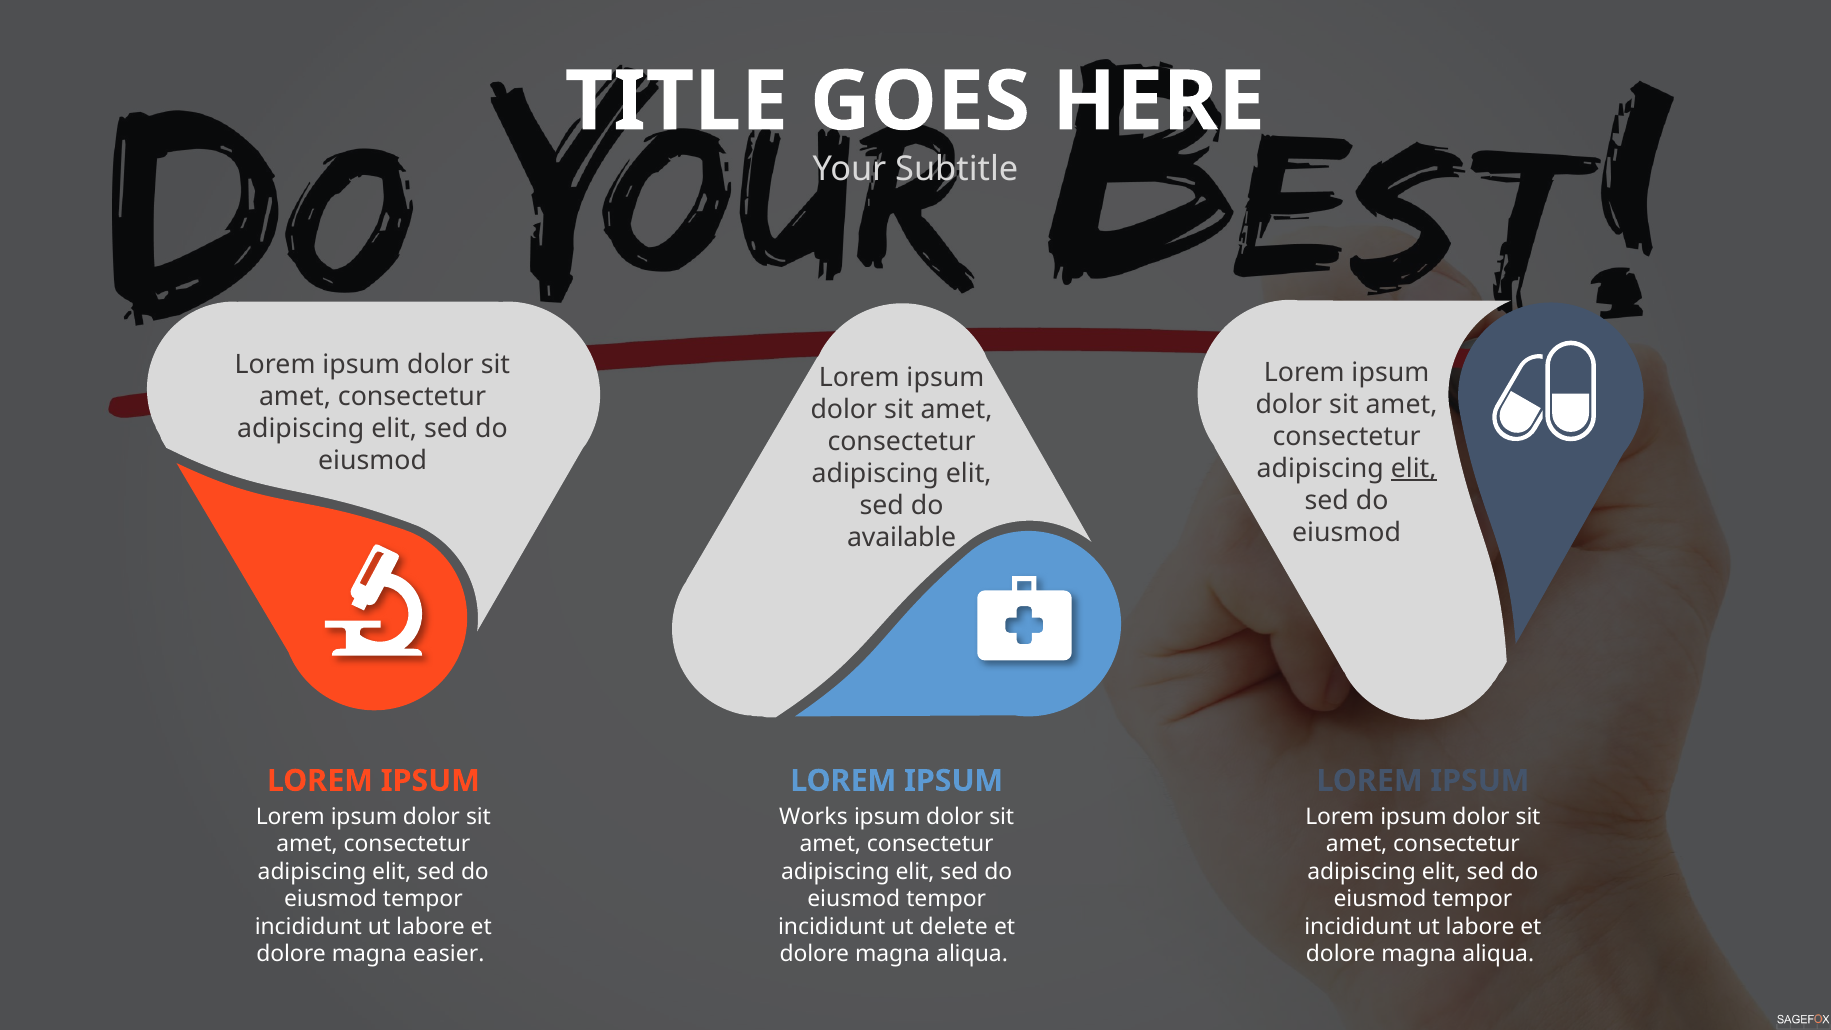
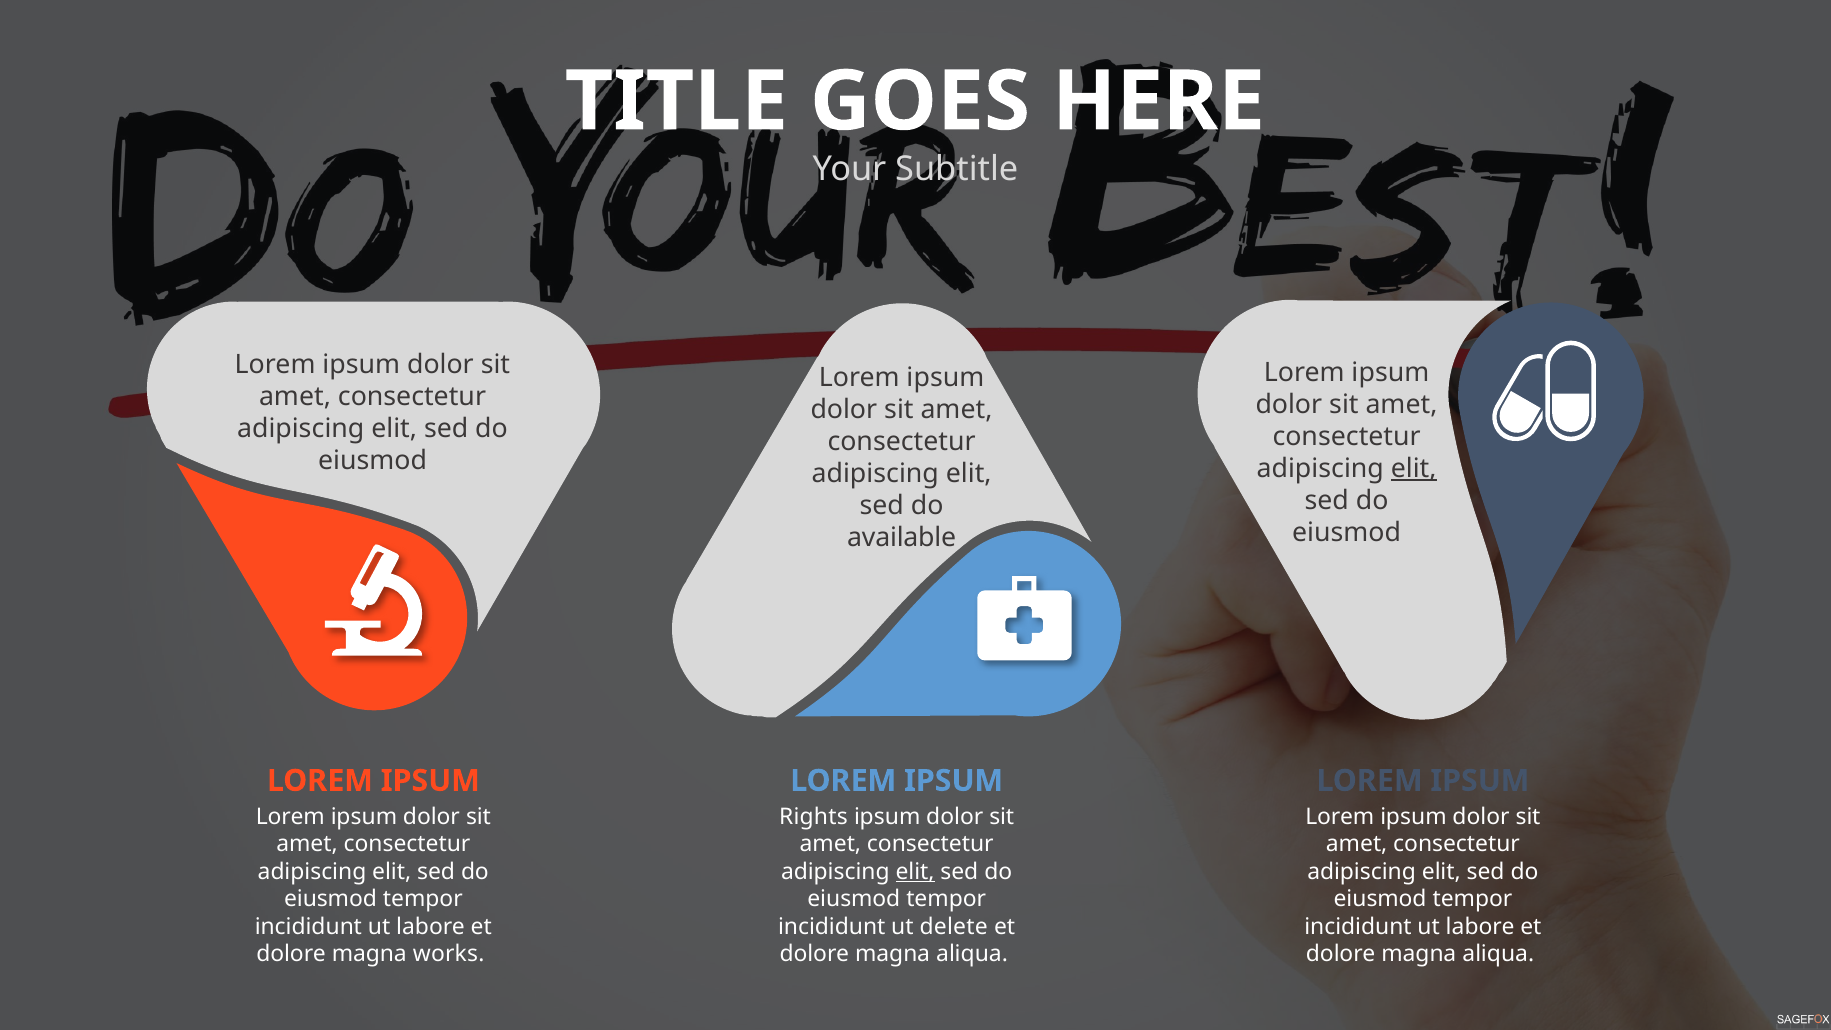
Works: Works -> Rights (813, 817)
elit underline: none -> present (915, 872)
easier: easier -> works (449, 954)
